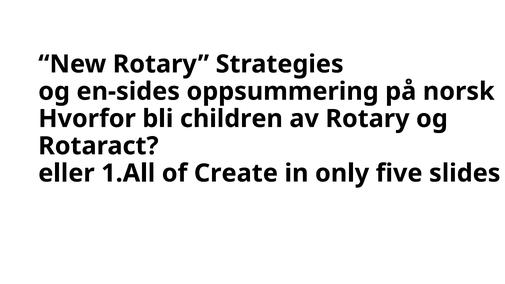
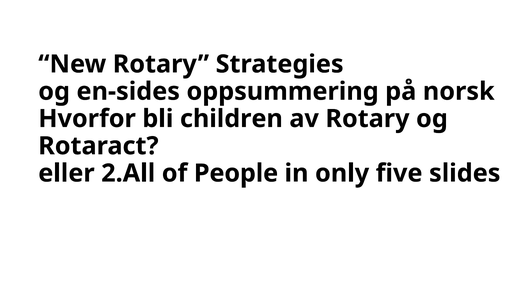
1.All: 1.All -> 2.All (128, 173)
Create: Create -> People (236, 173)
